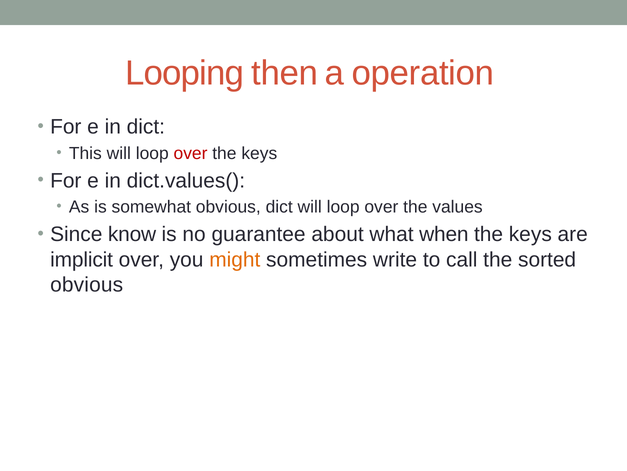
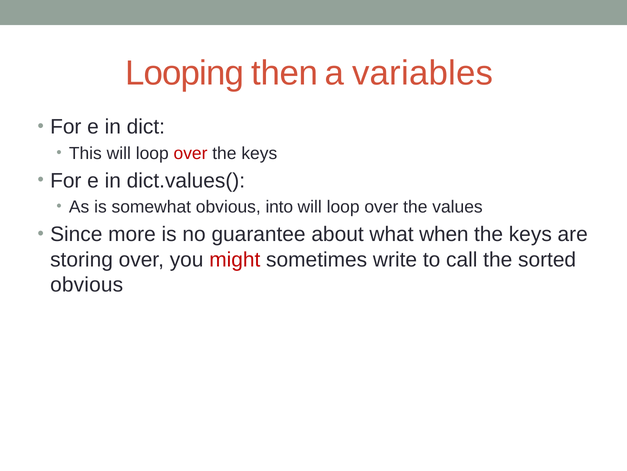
operation: operation -> variables (423, 73)
obvious dict: dict -> into (279, 207)
know: know -> more (132, 234)
implicit: implicit -> storing (82, 259)
might colour: orange -> red (235, 259)
